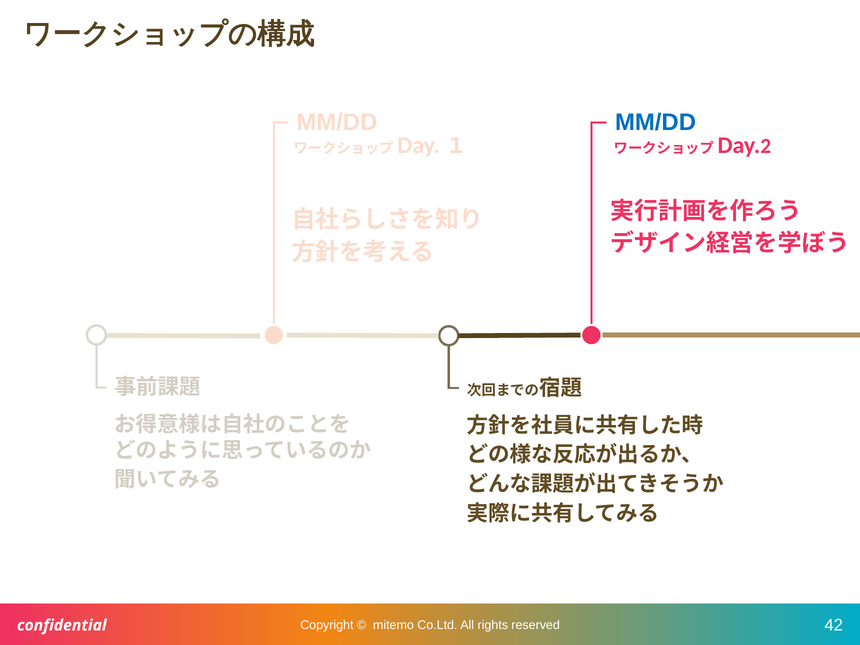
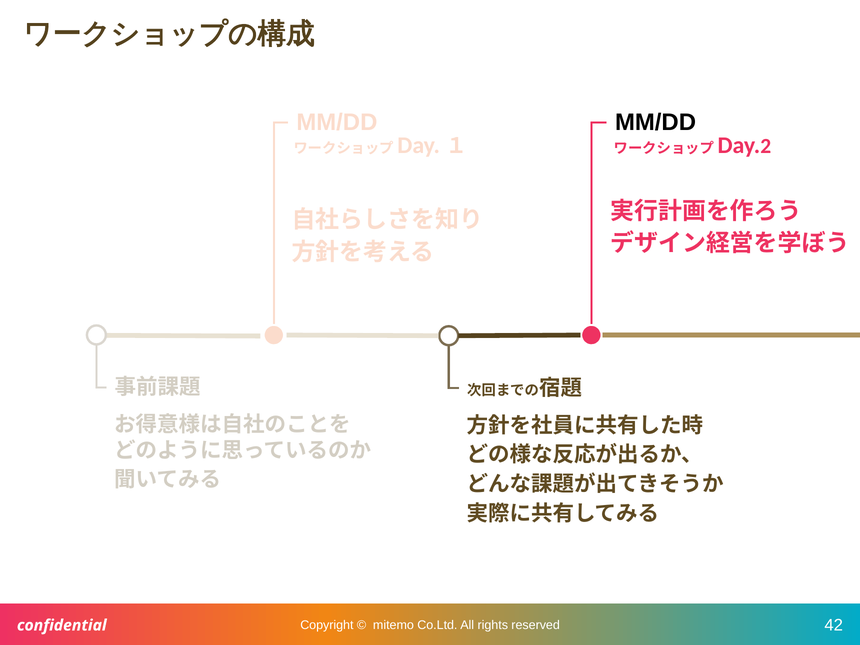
MM/DD colour: blue -> black (656, 123)
